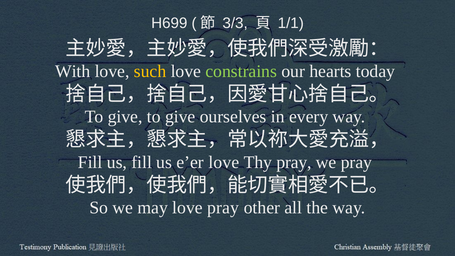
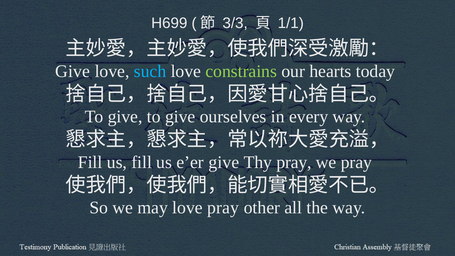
With: With -> Give (73, 71)
such colour: yellow -> light blue (150, 71)
e’er love: love -> give (224, 162)
